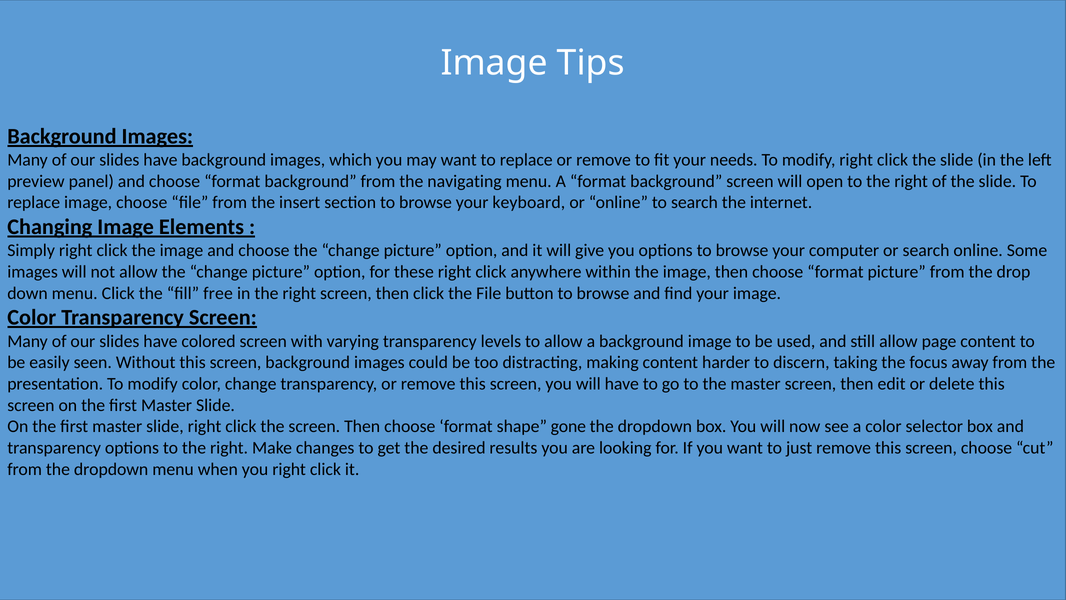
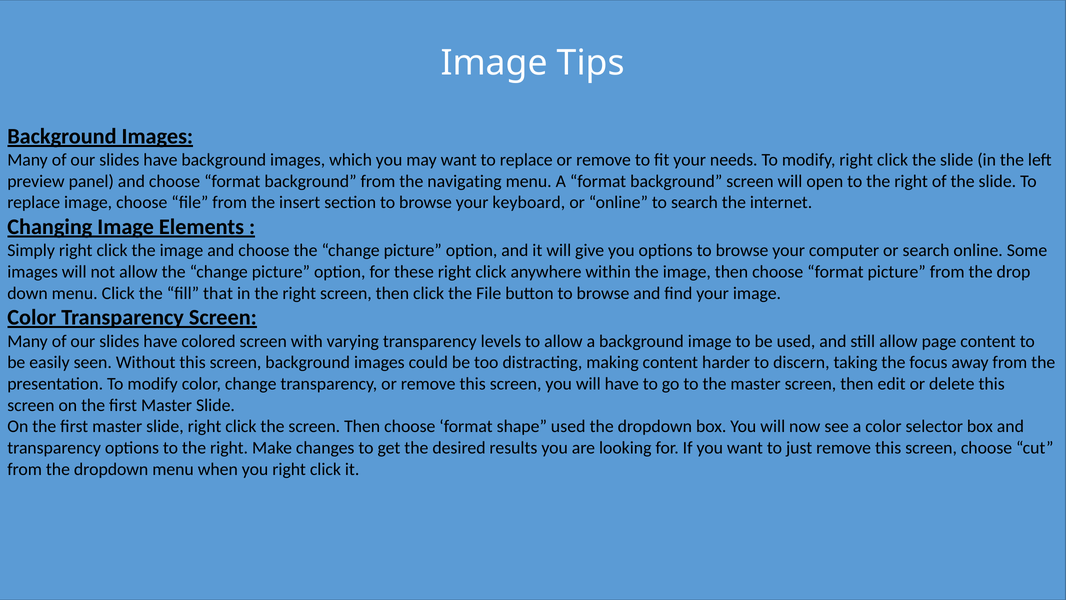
free: free -> that (218, 293)
shape gone: gone -> used (568, 426)
